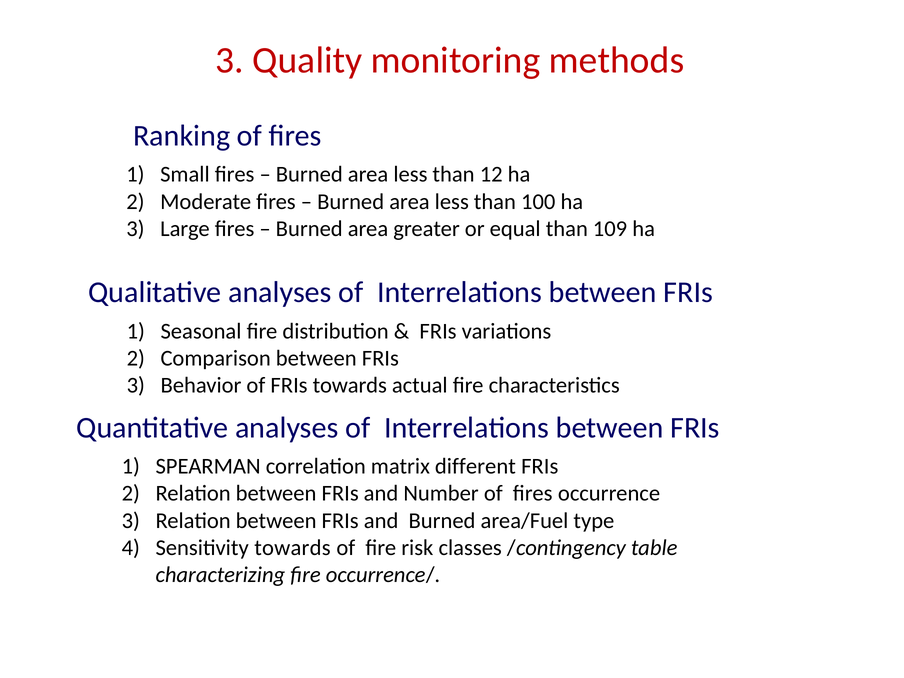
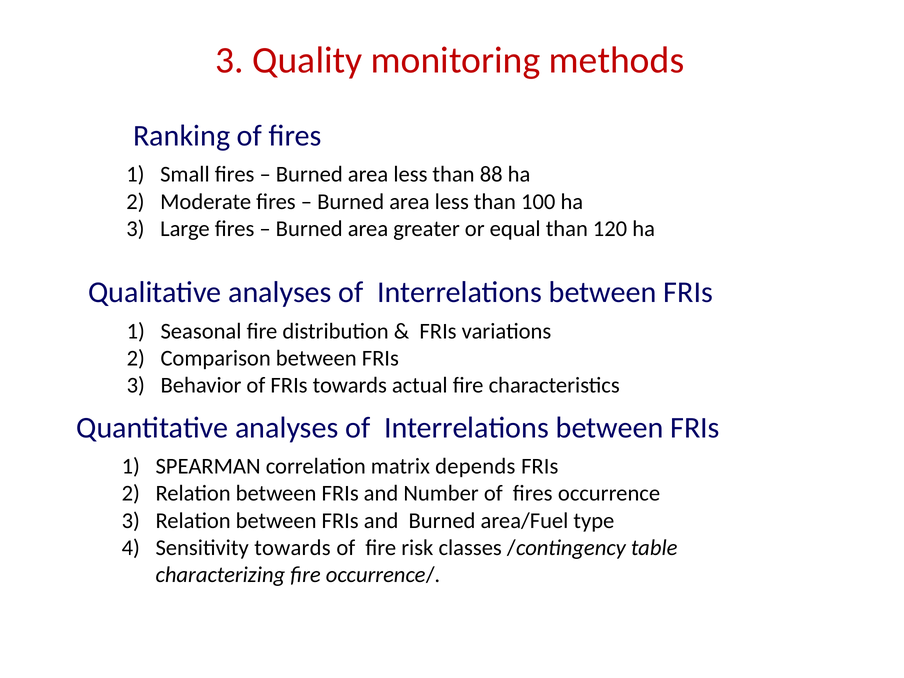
12: 12 -> 88 (491, 174)
109: 109 -> 120 (610, 229)
different: different -> depends (475, 466)
